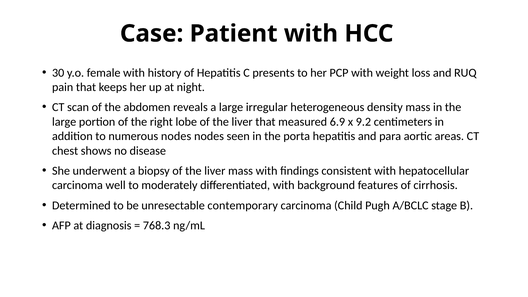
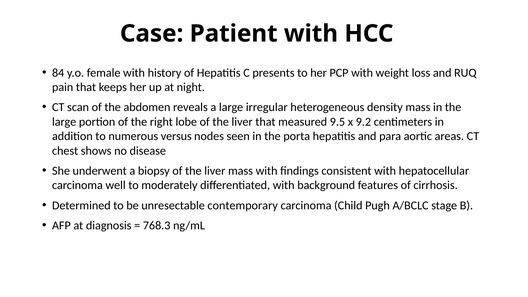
30: 30 -> 84 (58, 73)
6.9: 6.9 -> 9.5 (337, 122)
numerous nodes: nodes -> versus (176, 136)
